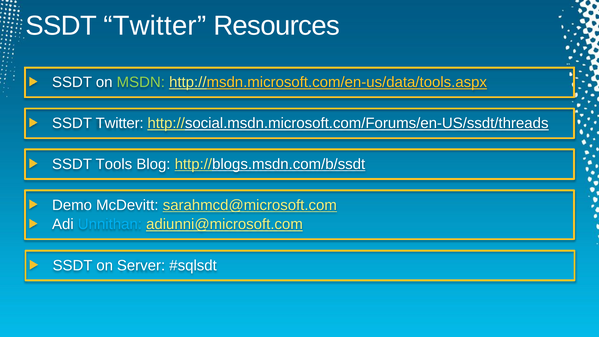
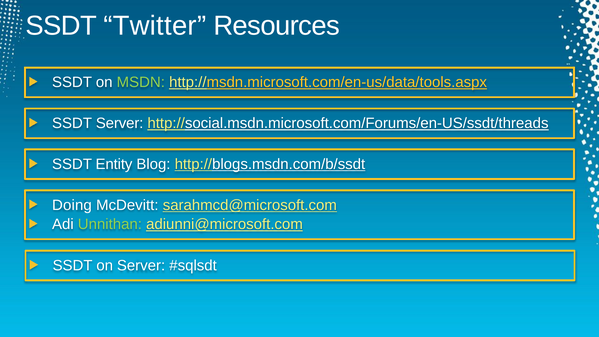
Twitter: Twitter -> Server (120, 123)
Tools: Tools -> Entity (114, 164)
Demo: Demo -> Doing (72, 205)
Unnithan colour: light blue -> light green (110, 224)
